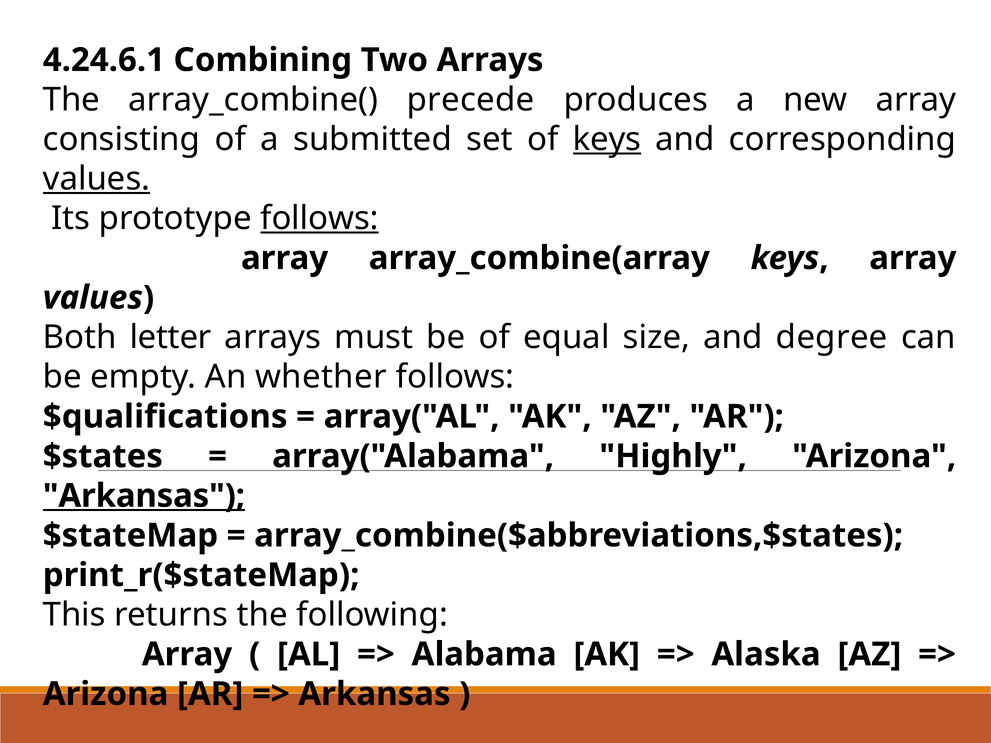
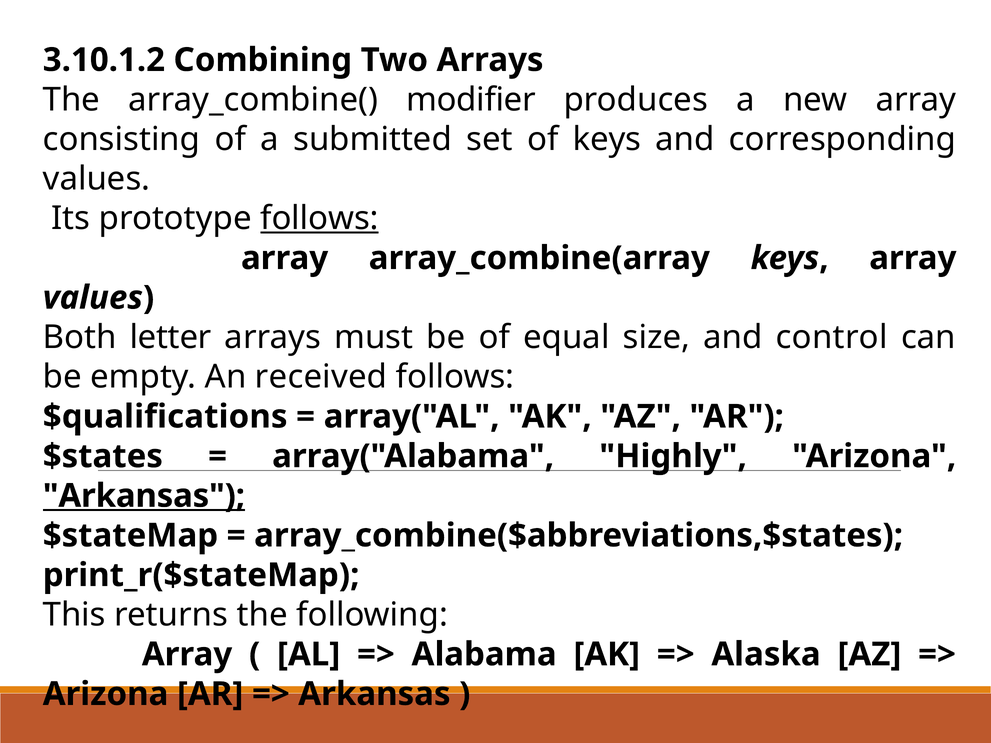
4.24.6.1: 4.24.6.1 -> 3.10.1.2 (104, 60)
precede: precede -> modifier (471, 100)
keys underline: present -> none (607, 139)
values underline: present -> none (96, 179)
degree: degree -> control (832, 338)
whether: whether -> received (321, 377)
